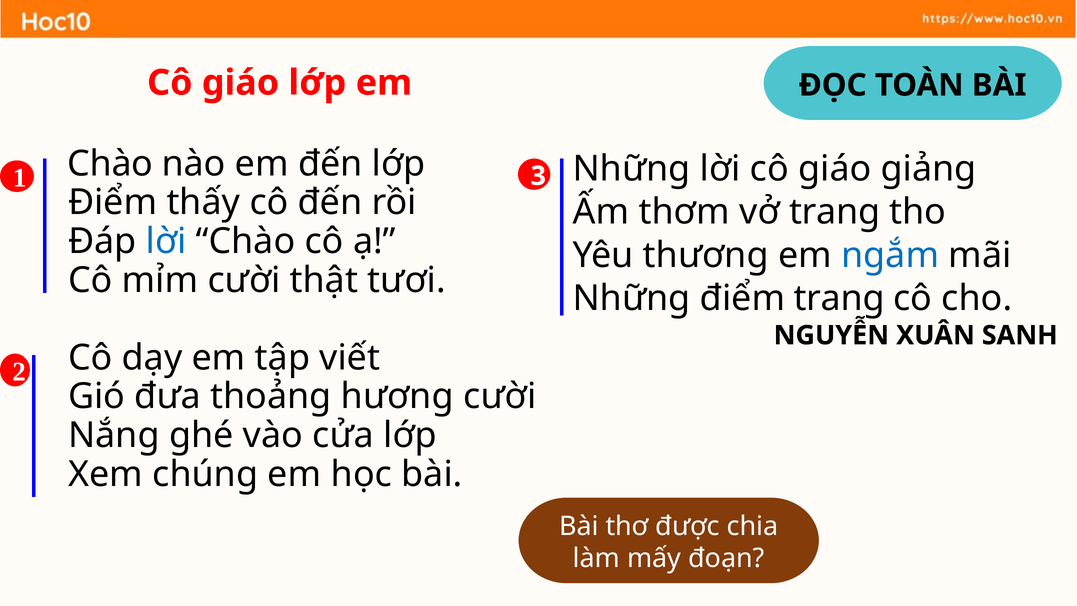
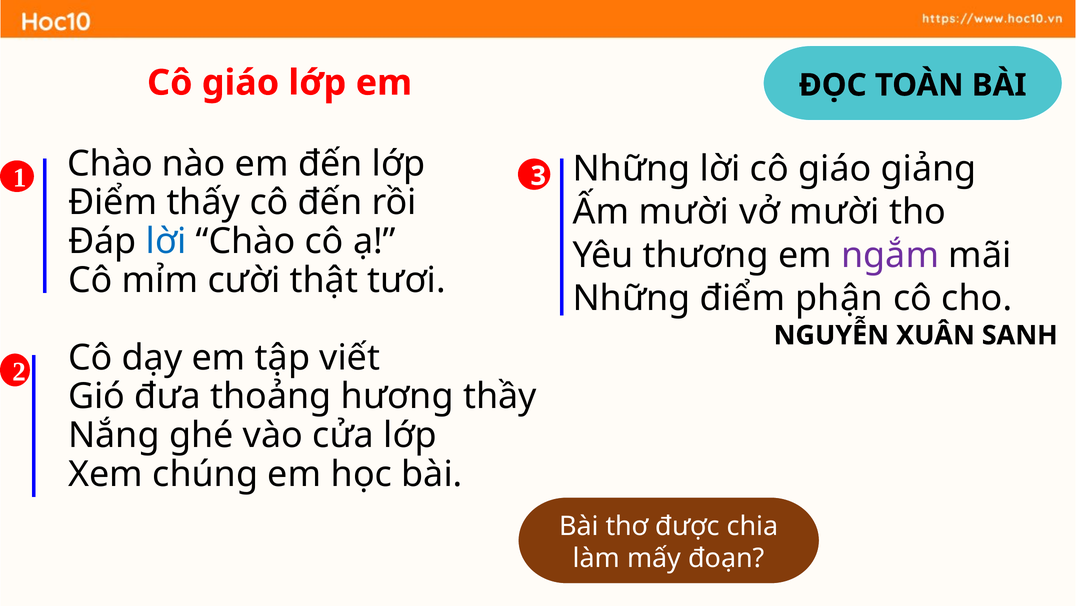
Ấm thơm: thơm -> mười (684, 212)
vở trang: trang -> mười (834, 212)
ngắm colour: blue -> purple (890, 255)
điểm trang: trang -> phận (839, 298)
hương cười: cười -> thầy (500, 396)
